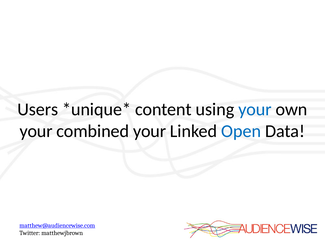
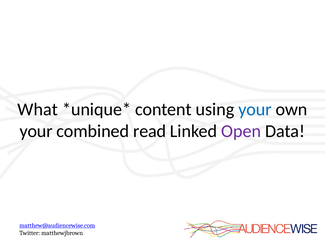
Users: Users -> What (38, 109)
combined your: your -> read (150, 131)
Open colour: blue -> purple (241, 131)
